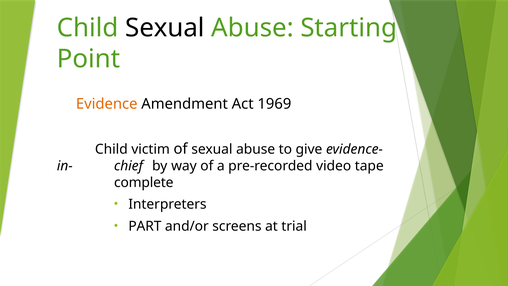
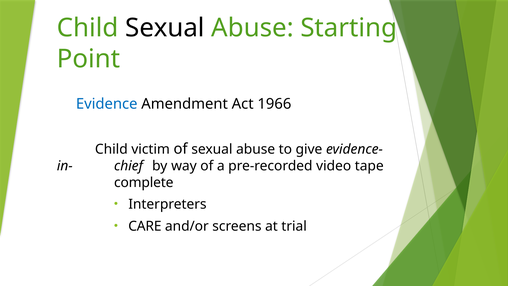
Evidence colour: orange -> blue (107, 104)
1969: 1969 -> 1966 (274, 104)
PART: PART -> CARE (145, 226)
